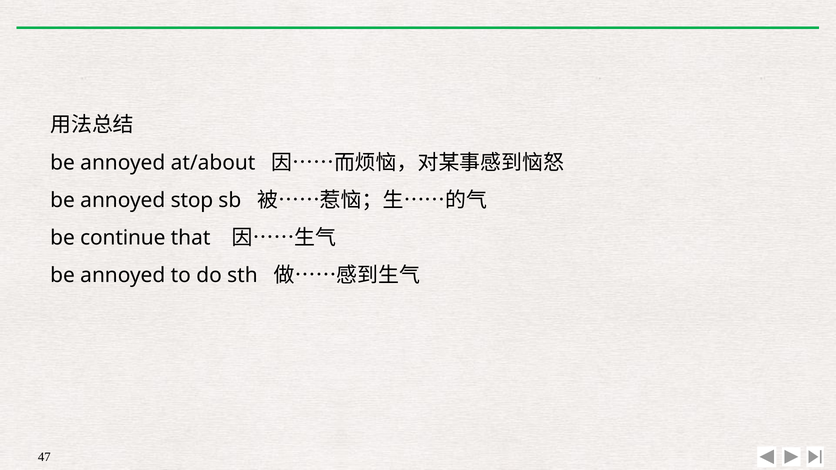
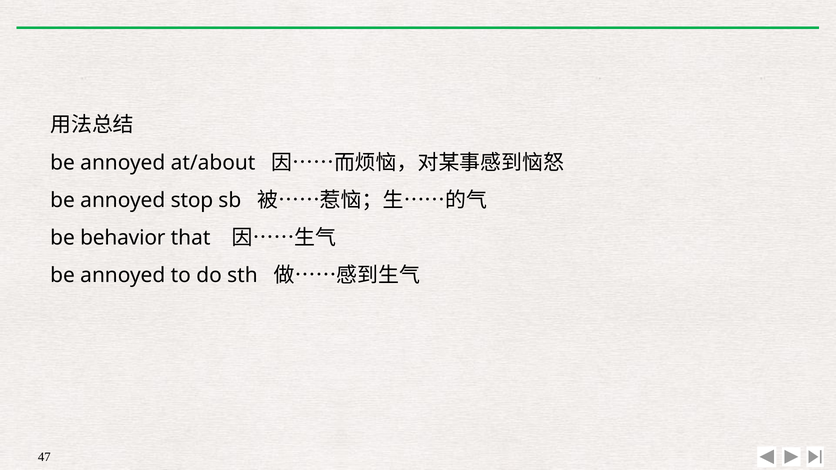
continue: continue -> behavior (123, 238)
